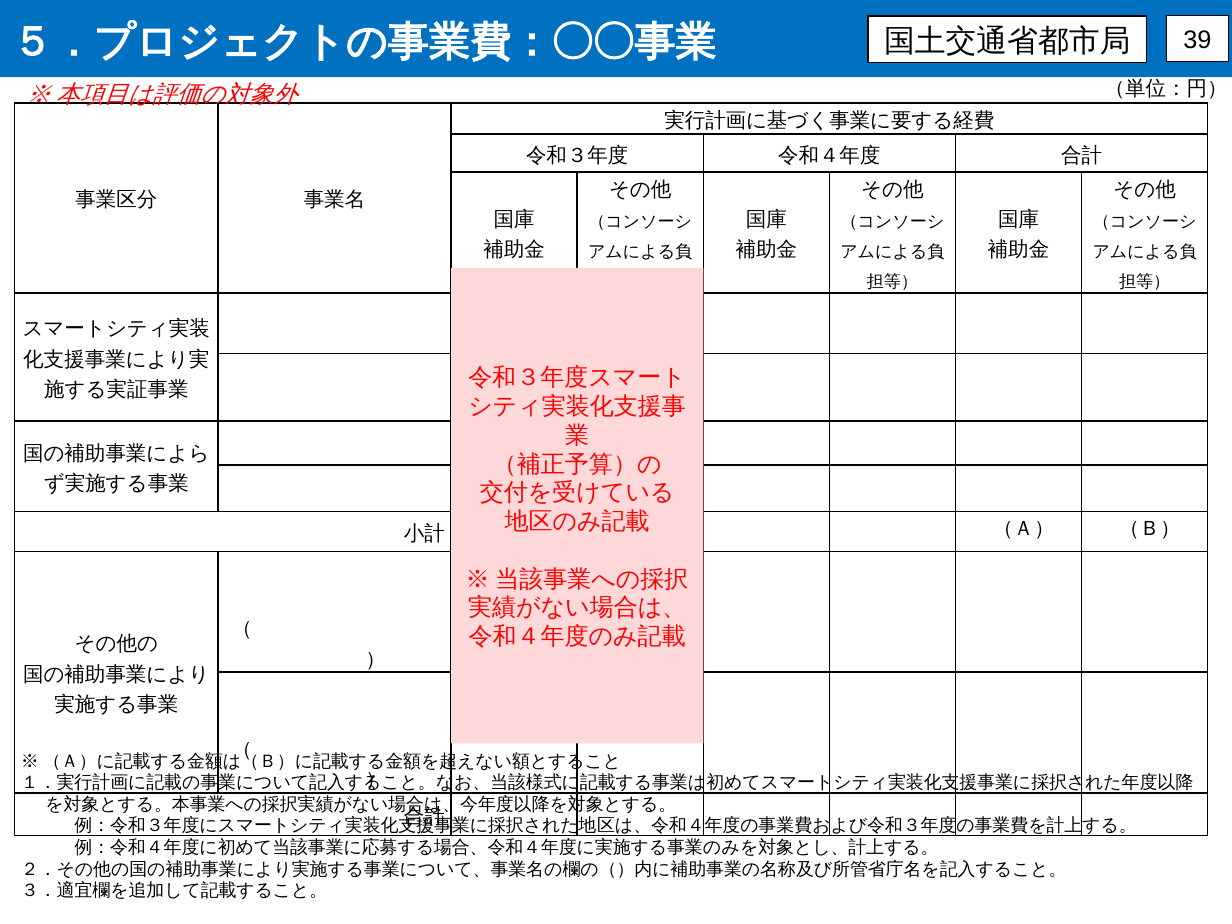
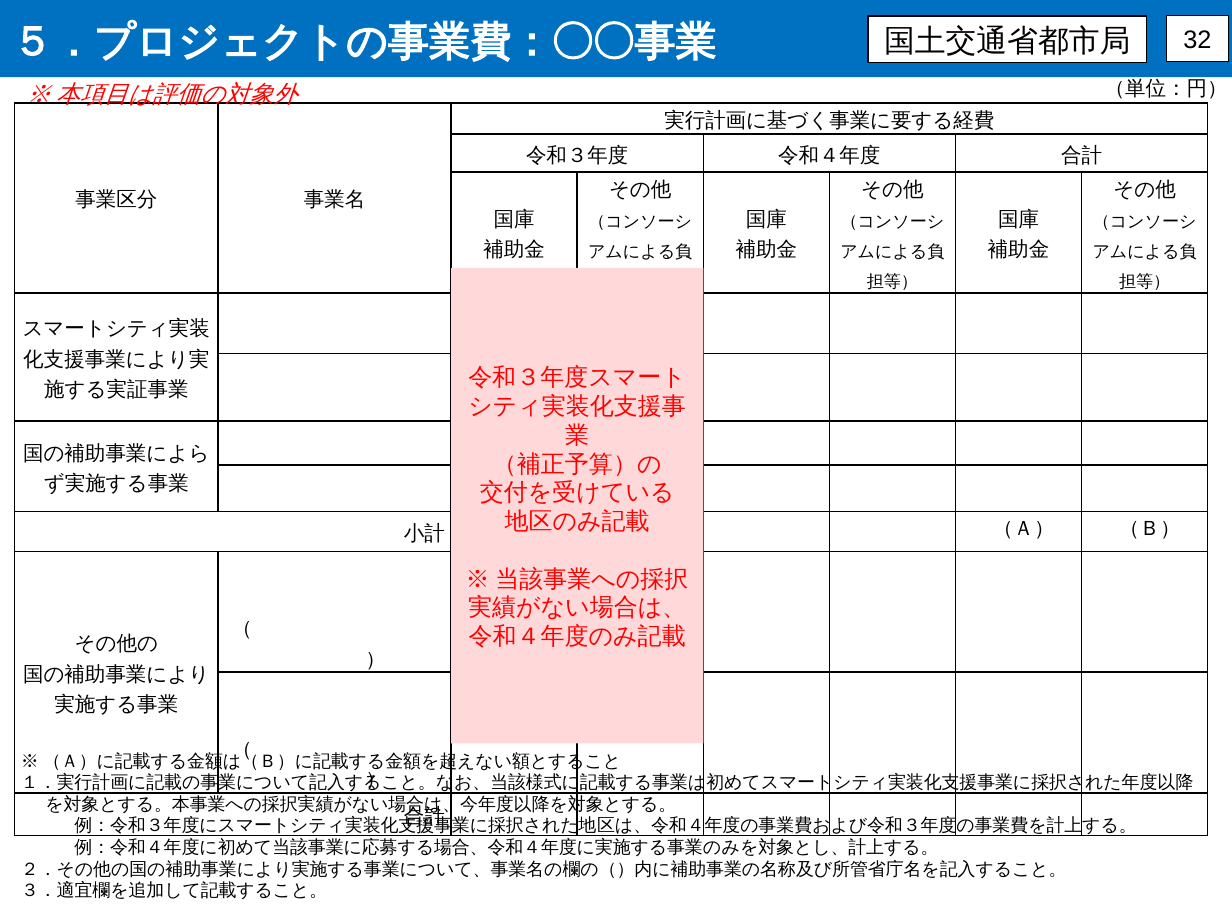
39: 39 -> 32 (1197, 40)
